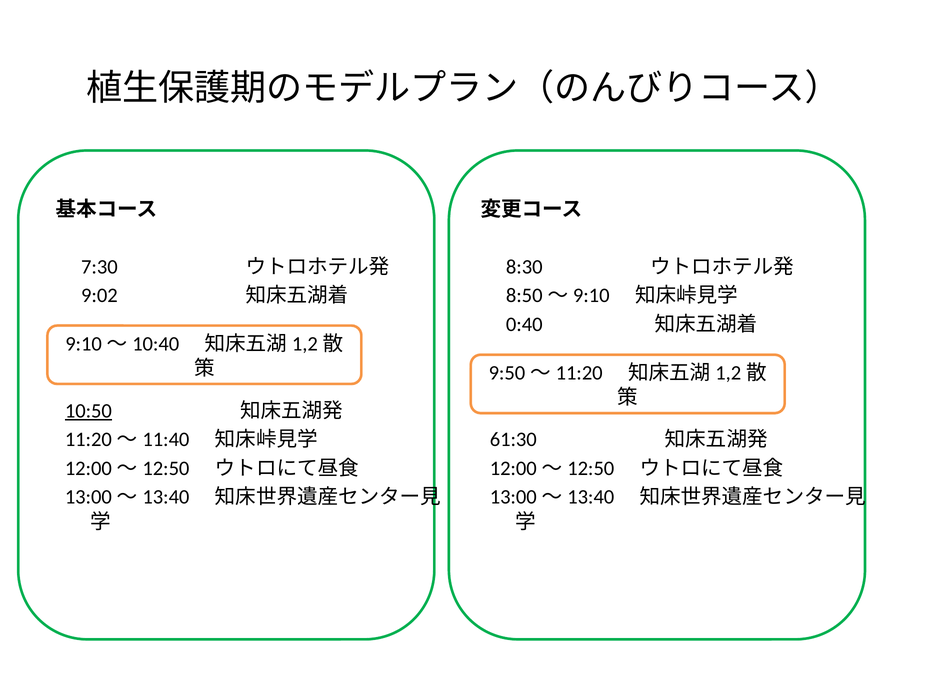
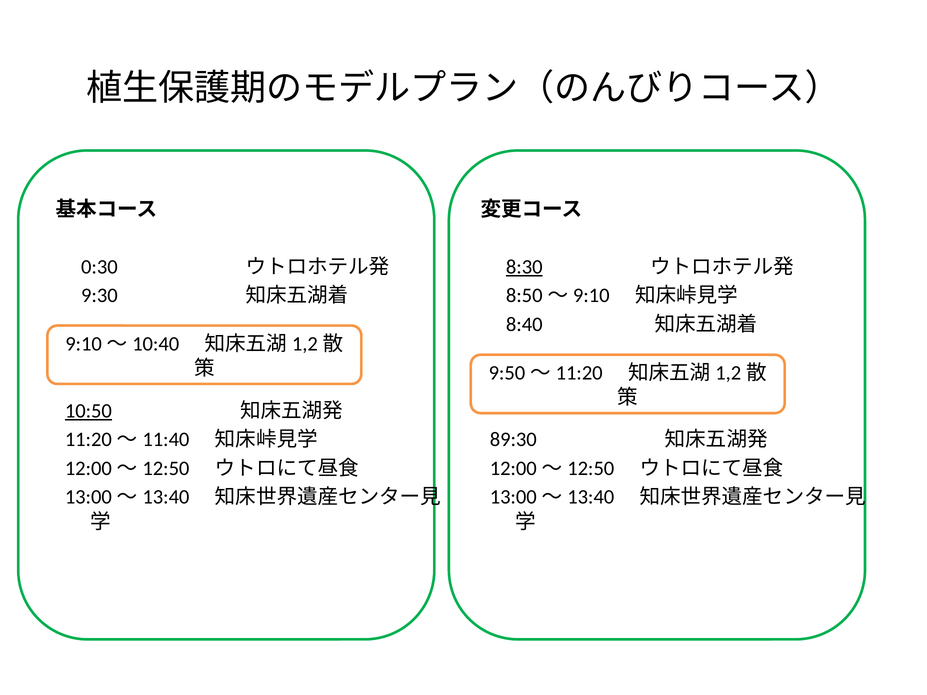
7:30: 7:30 -> 0:30 (99, 267)
8:30 underline: none -> present (524, 267)
9:02: 9:02 -> 9:30 (99, 296)
0:40: 0:40 -> 8:40 (524, 325)
61:30: 61:30 -> 89:30 (513, 440)
